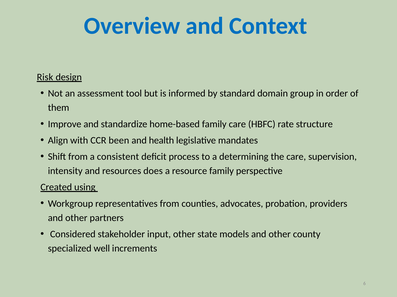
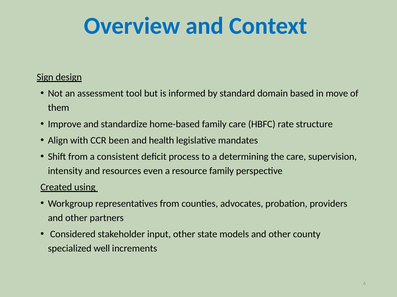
Risk: Risk -> Sign (45, 77)
group: group -> based (302, 94)
order: order -> move (337, 94)
does: does -> even (153, 171)
